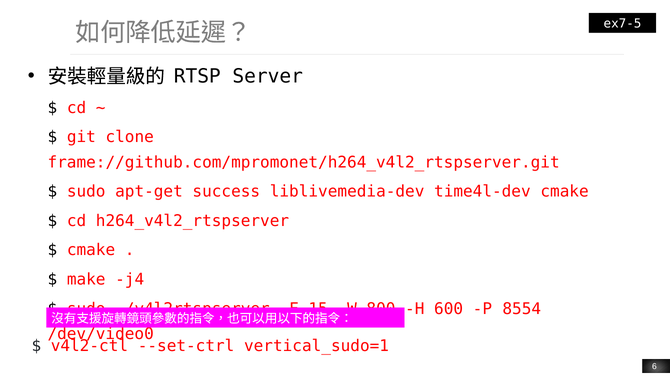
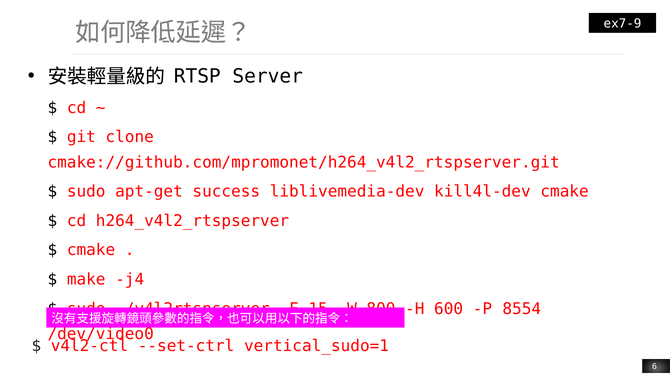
ex7-5: ex7-5 -> ex7-9 (622, 24)
frame://github.com/mpromonet/h264_v4l2_rtspserver.git: frame://github.com/mpromonet/h264_v4l2_rtspserver.git -> cmake://github.com/mpromonet/h264_v4l2_rtspserver.git (304, 162)
time4l-dev: time4l-dev -> kill4l-dev (482, 191)
